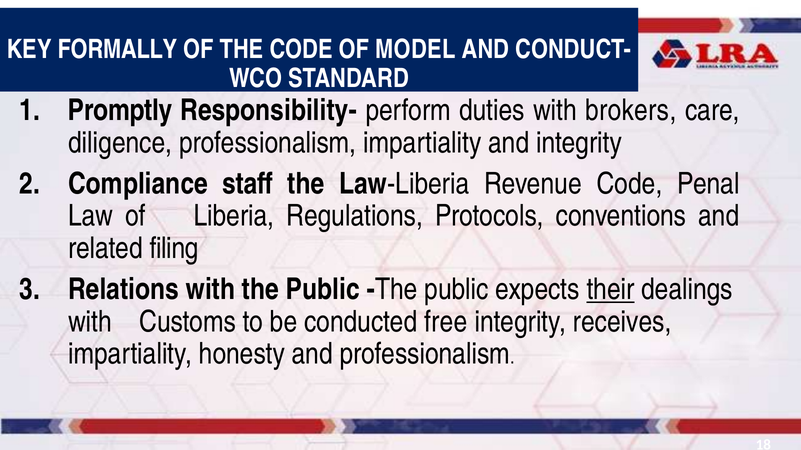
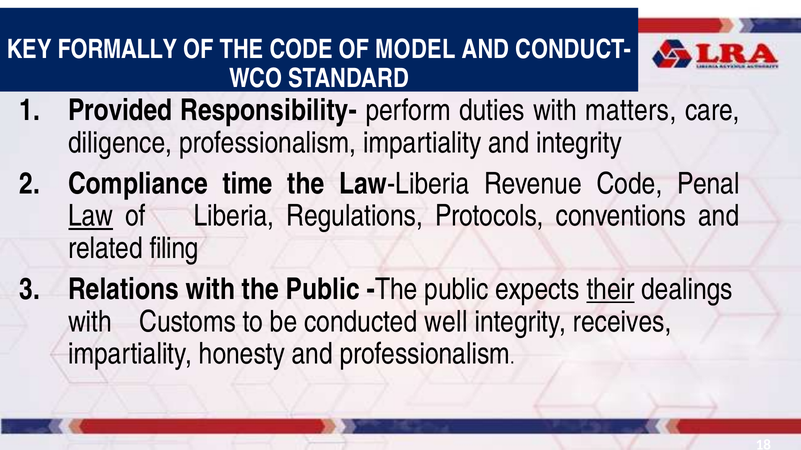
Promptly: Promptly -> Provided (120, 111)
brokers: brokers -> matters (631, 111)
staff: staff -> time (248, 184)
Law underline: none -> present (91, 216)
free: free -> well (446, 322)
